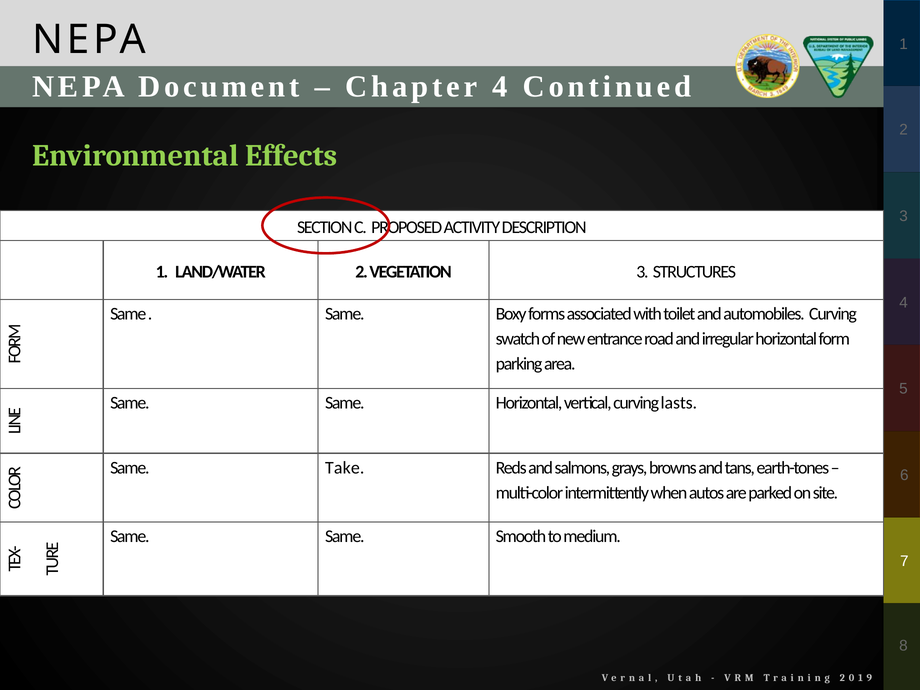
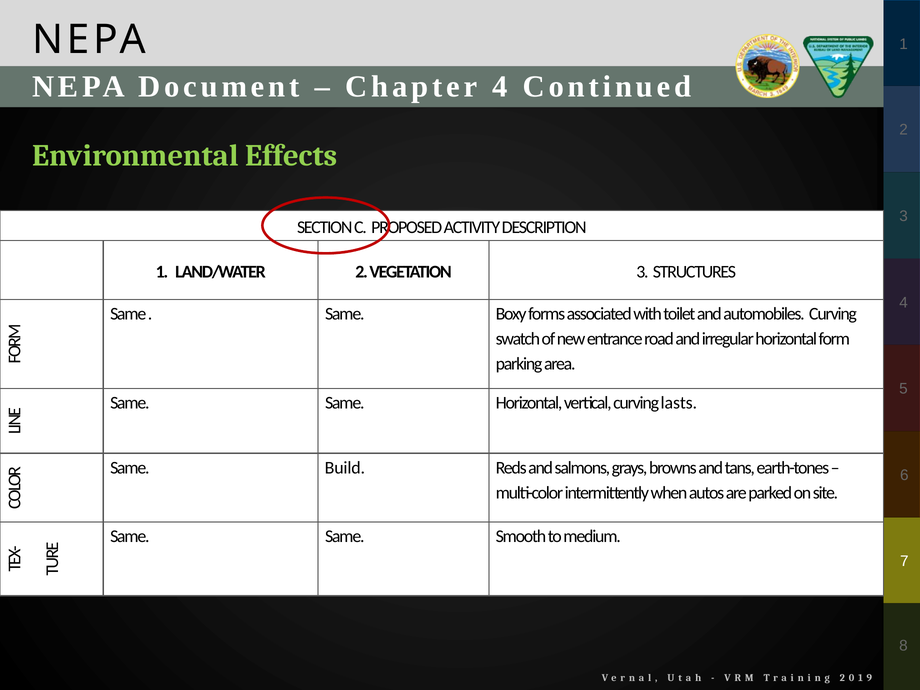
Take: Take -> Build (345, 468)
